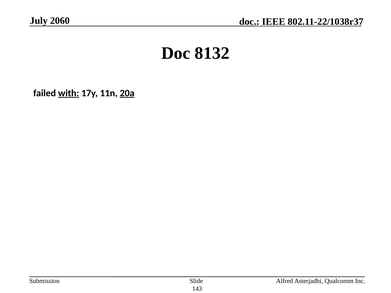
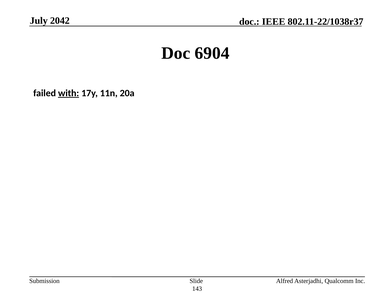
2060: 2060 -> 2042 (60, 21)
8132: 8132 -> 6904 (212, 53)
20a underline: present -> none (127, 93)
